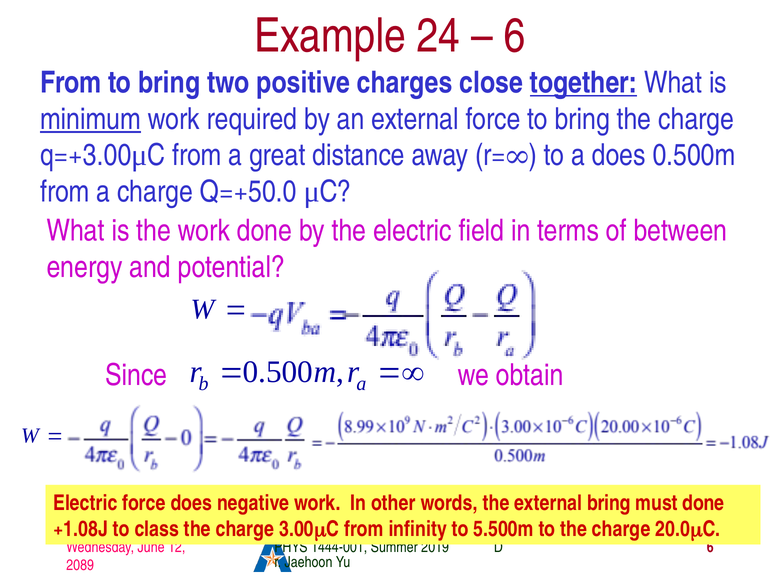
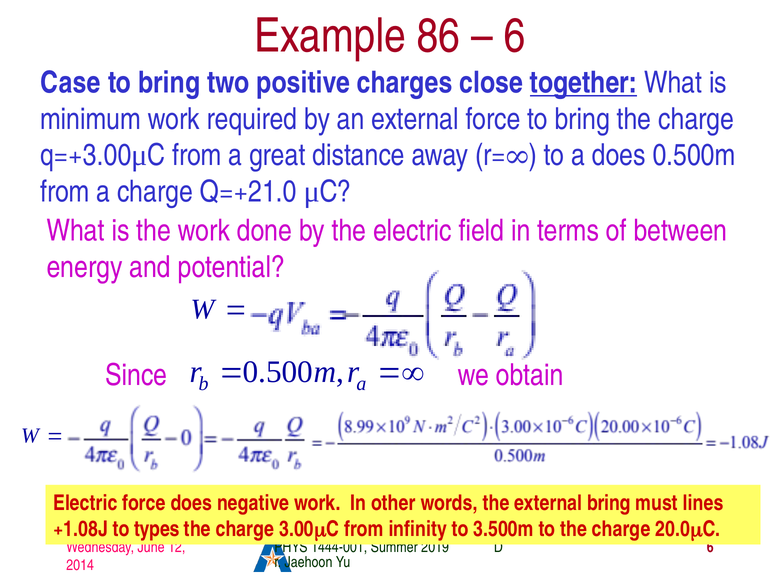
24: 24 -> 86 (438, 36)
From: From -> Case (71, 83)
minimum underline: present -> none (91, 119)
Q=+50.0: Q=+50.0 -> Q=+21.0 (248, 192)
must done: done -> lines (703, 503)
class: class -> types (157, 529)
5.500m: 5.500m -> 3.500m (504, 529)
2089: 2089 -> 2014 (80, 565)
